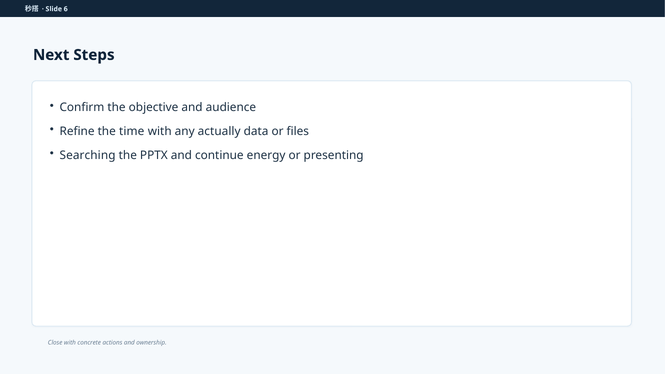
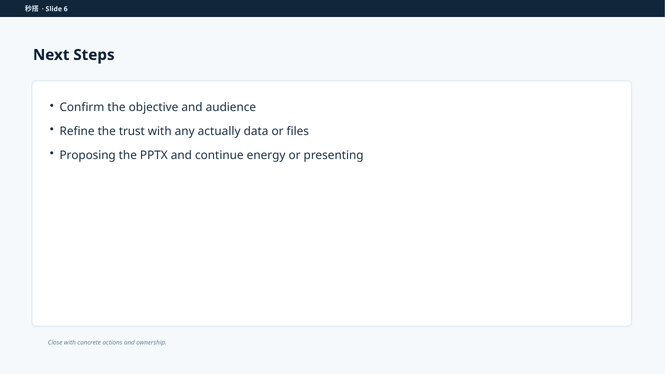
time: time -> trust (132, 131)
Searching: Searching -> Proposing (88, 155)
